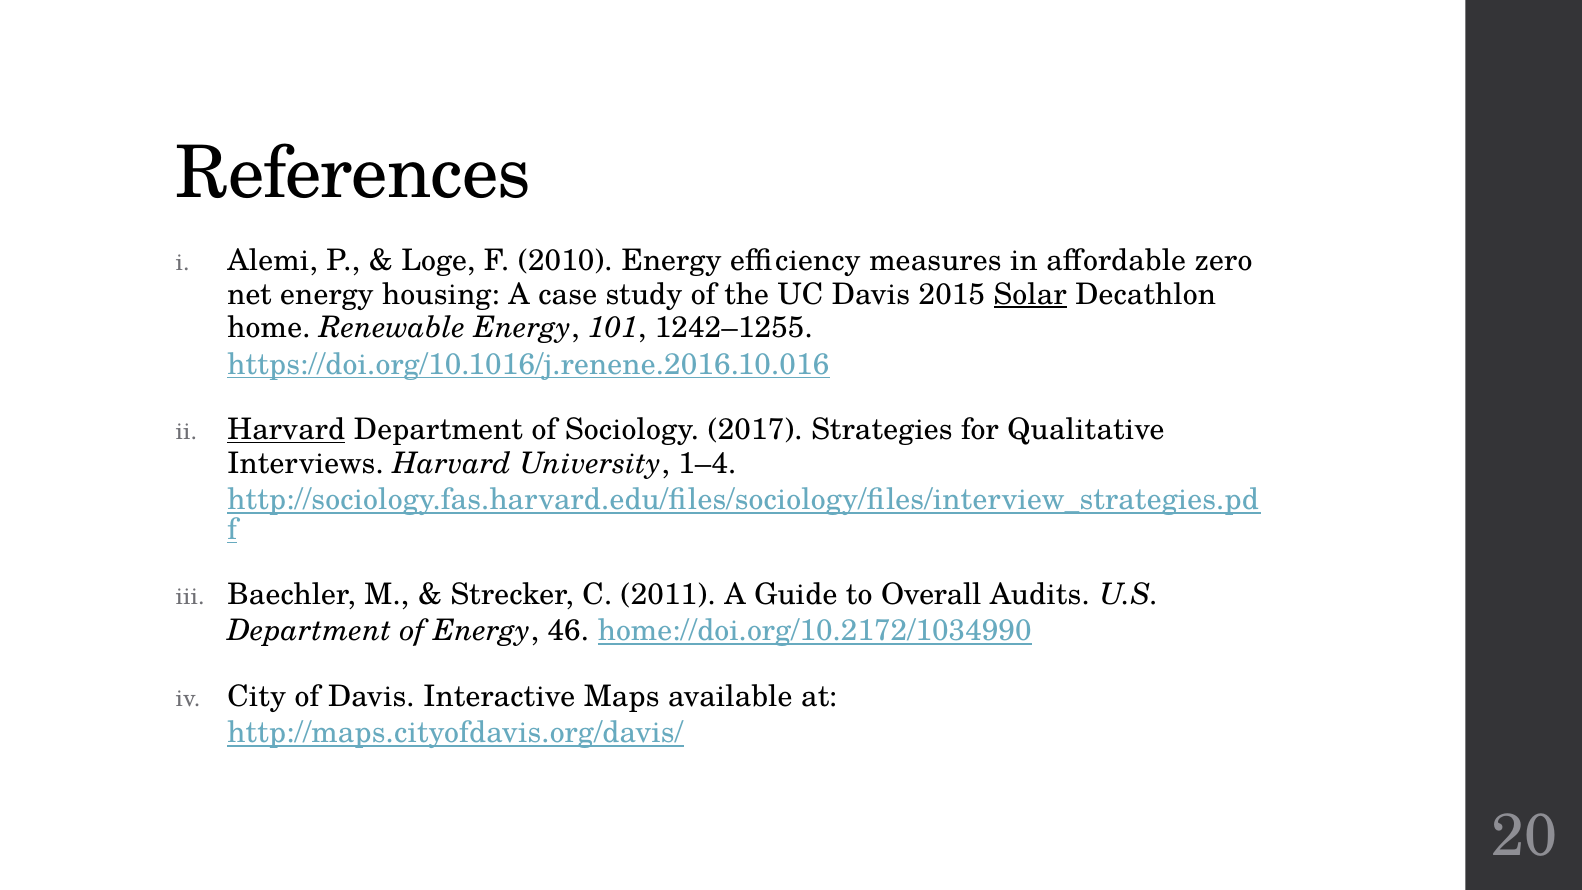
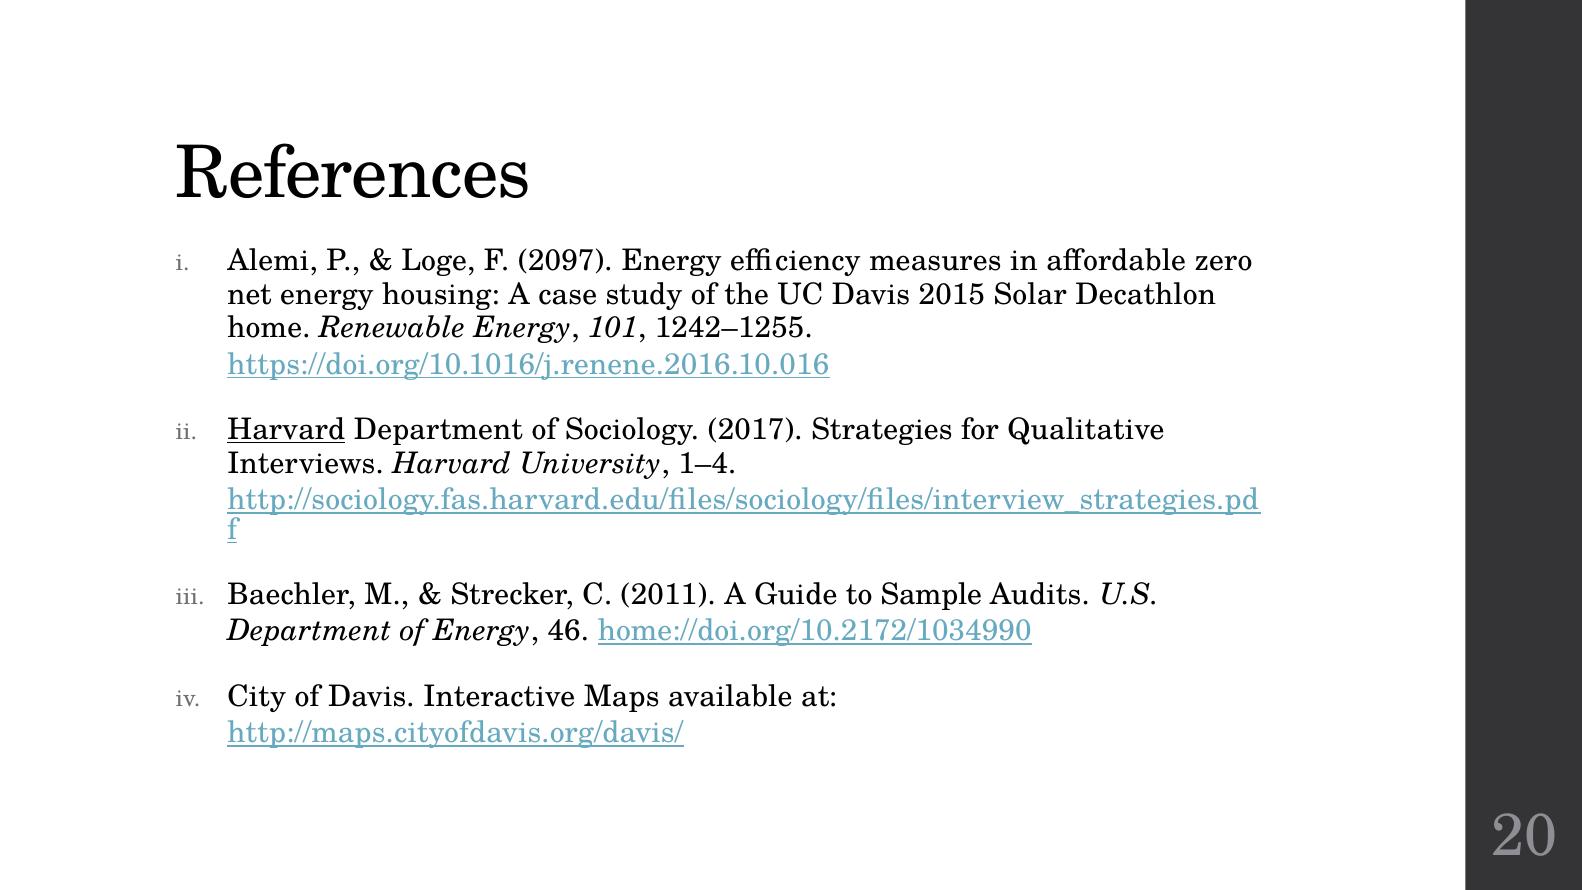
2010: 2010 -> 2097 (565, 260)
Solar underline: present -> none (1030, 294)
Overall: Overall -> Sample (931, 595)
